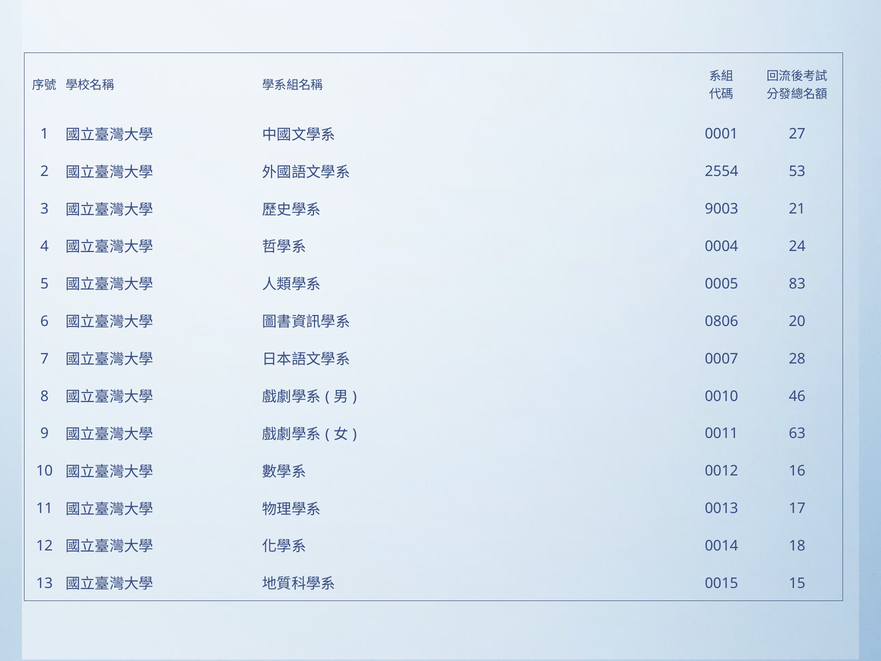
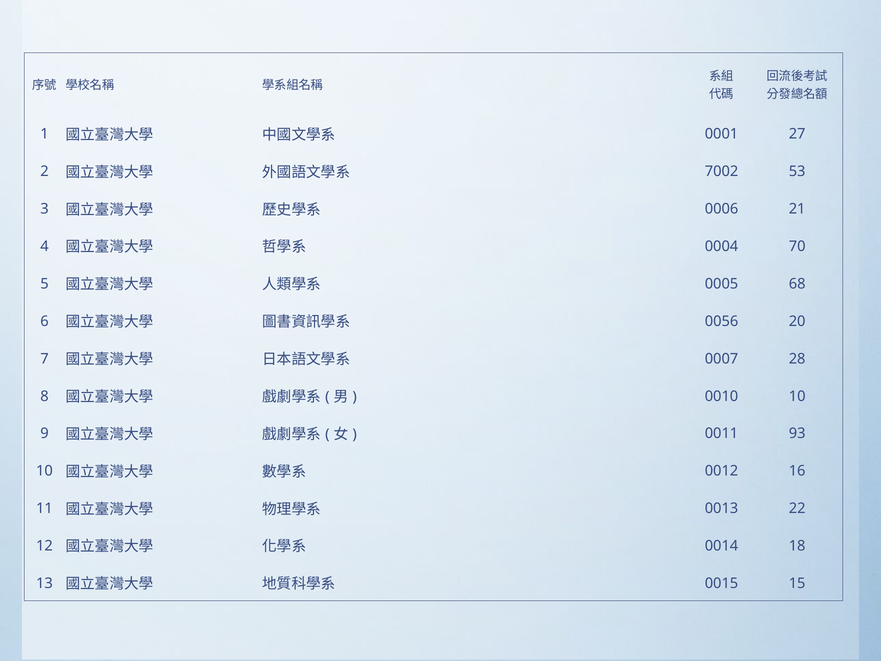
2554: 2554 -> 7002 (722, 171)
9003: 9003 -> 0006 (722, 209)
24: 24 -> 70 (797, 246)
83: 83 -> 68 (797, 284)
0806: 0806 -> 0056 (722, 321)
0010 46: 46 -> 10 (797, 396)
63: 63 -> 93 (797, 433)
17: 17 -> 22 (797, 508)
